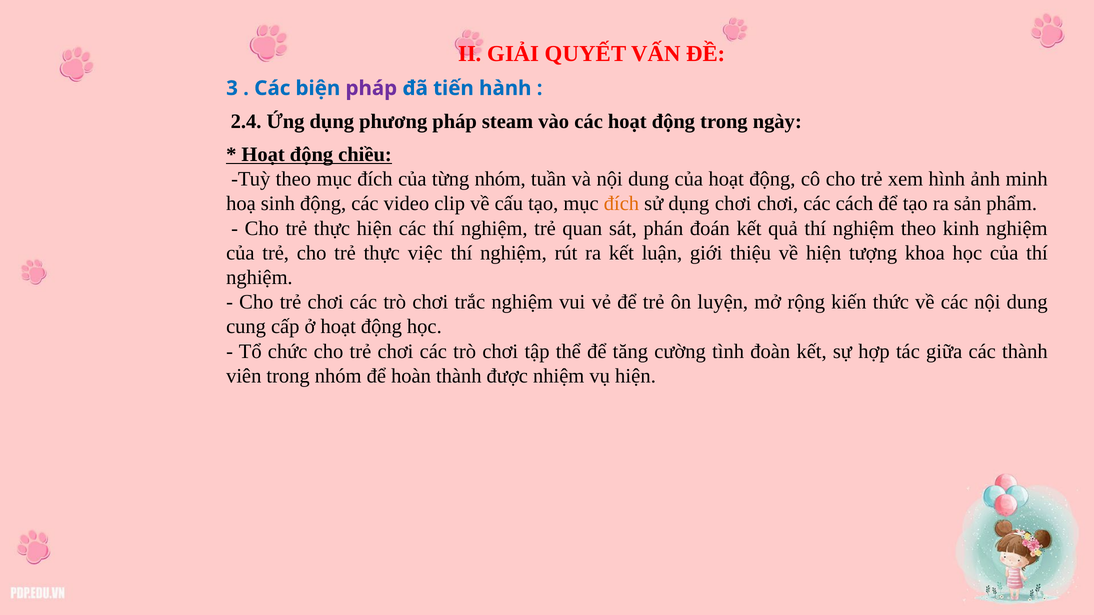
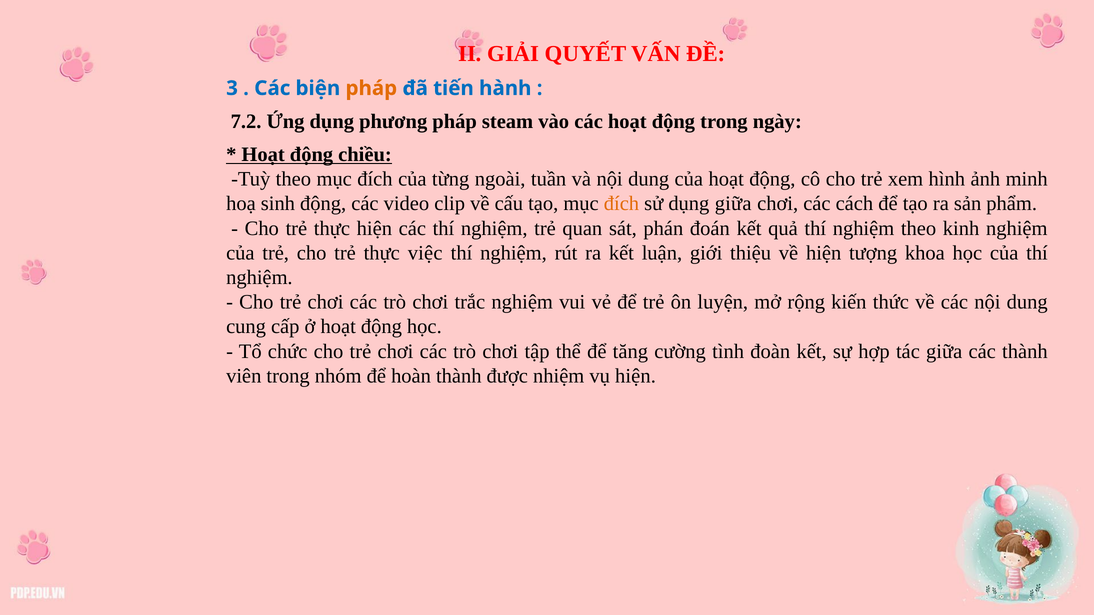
pháp colour: purple -> orange (371, 88)
2.4: 2.4 -> 7.2 (246, 121)
từng nhóm: nhóm -> ngoài (500, 179)
dụng chơi: chơi -> giữa (733, 204)
